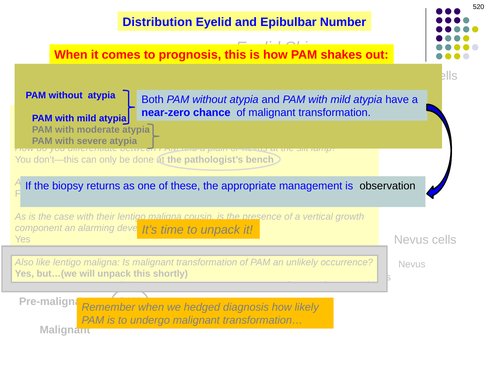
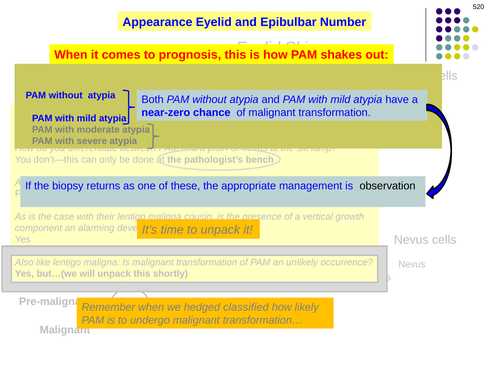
Distribution: Distribution -> Appearance (157, 22)
diagnosis: diagnosis -> classified (246, 307)
